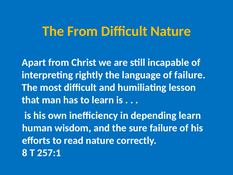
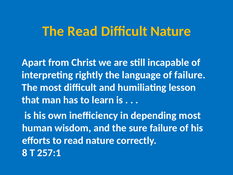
The From: From -> Read (82, 31)
depending learn: learn -> most (190, 115)
